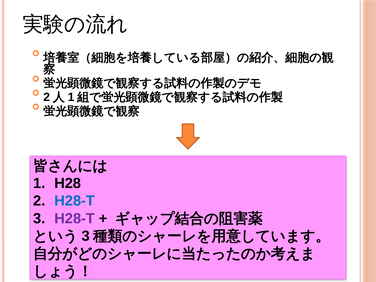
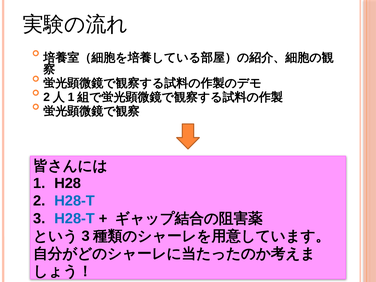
H28-T colour: purple -> blue (75, 218)
